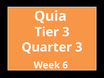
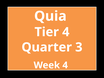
Tier 3: 3 -> 4 (66, 32)
Week 6: 6 -> 4 (65, 65)
